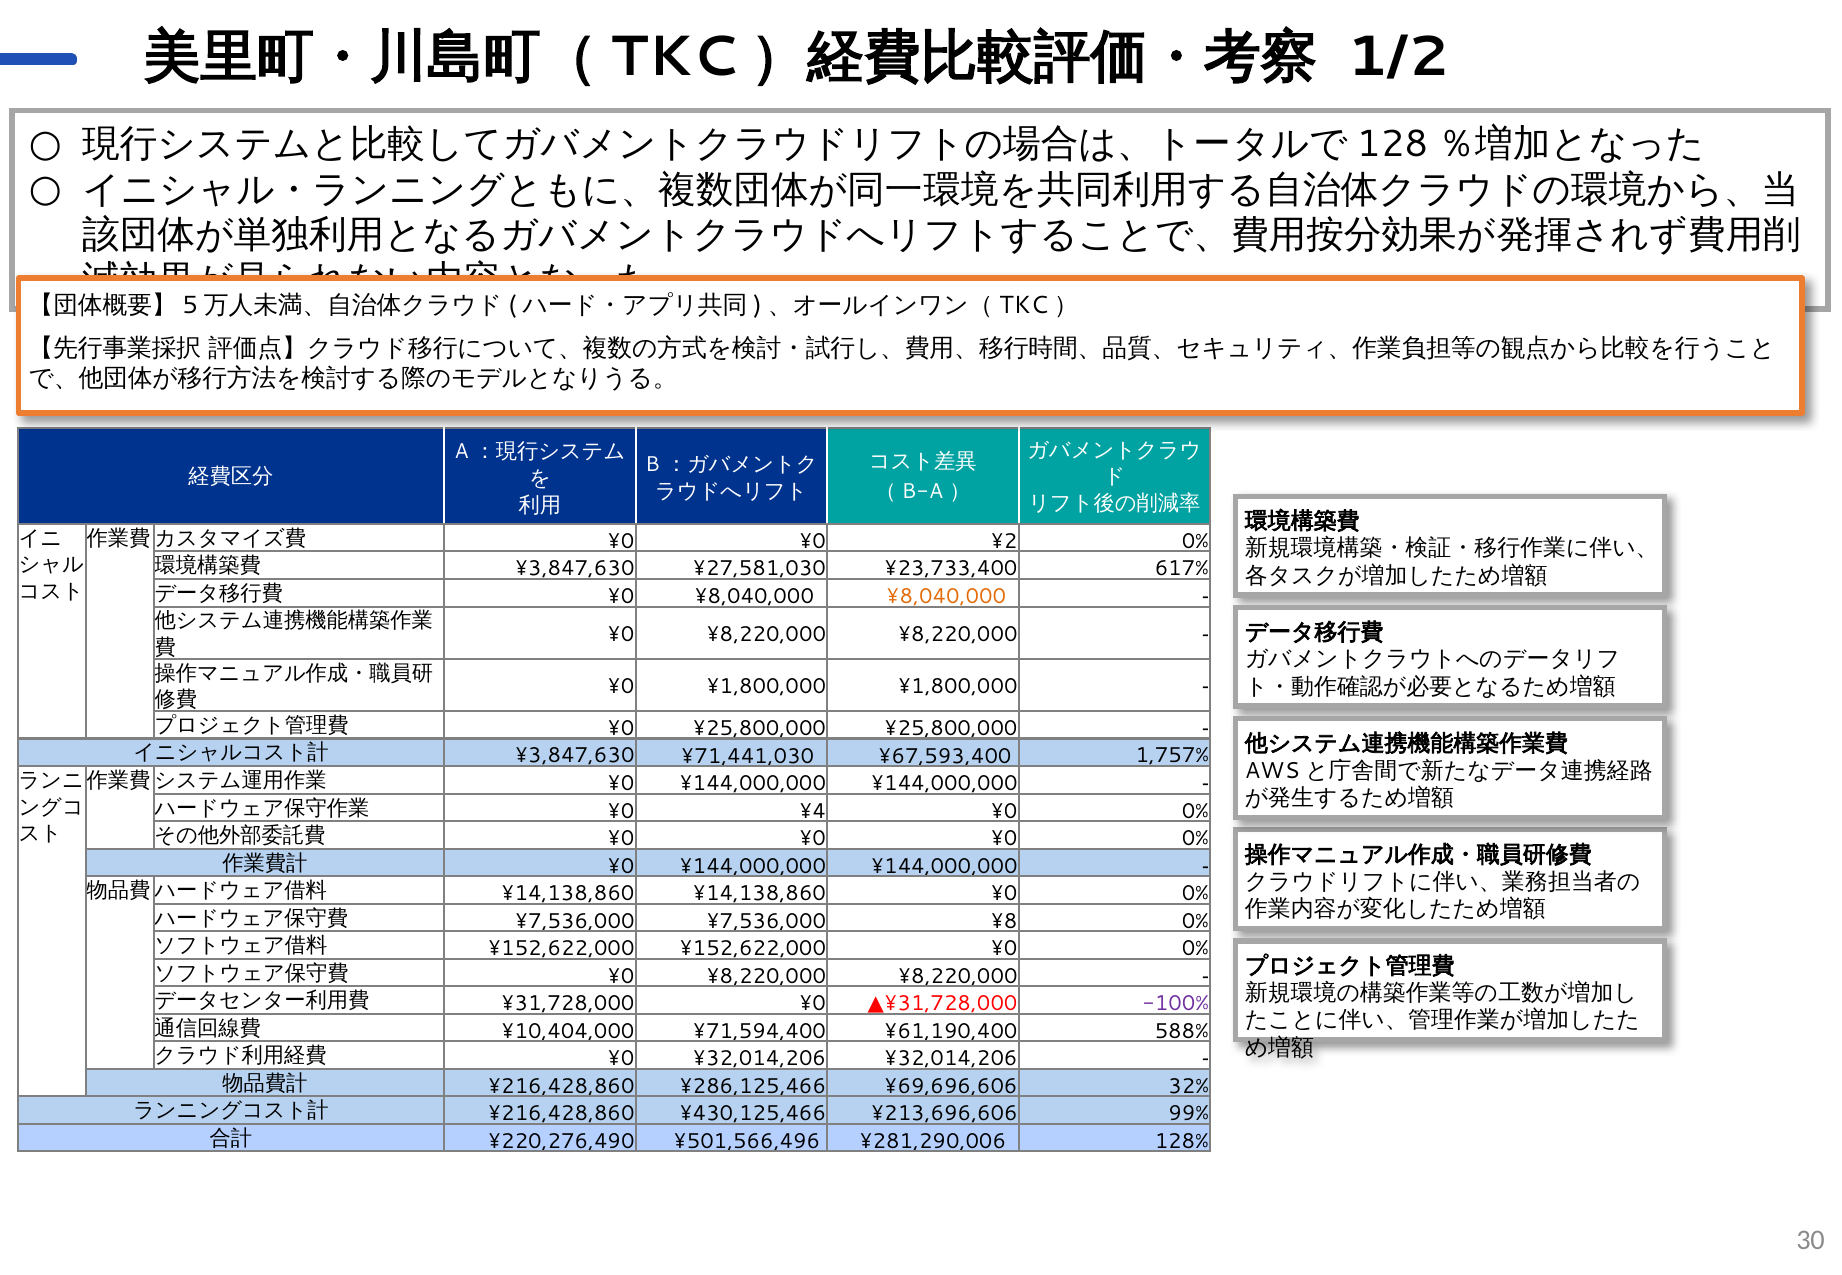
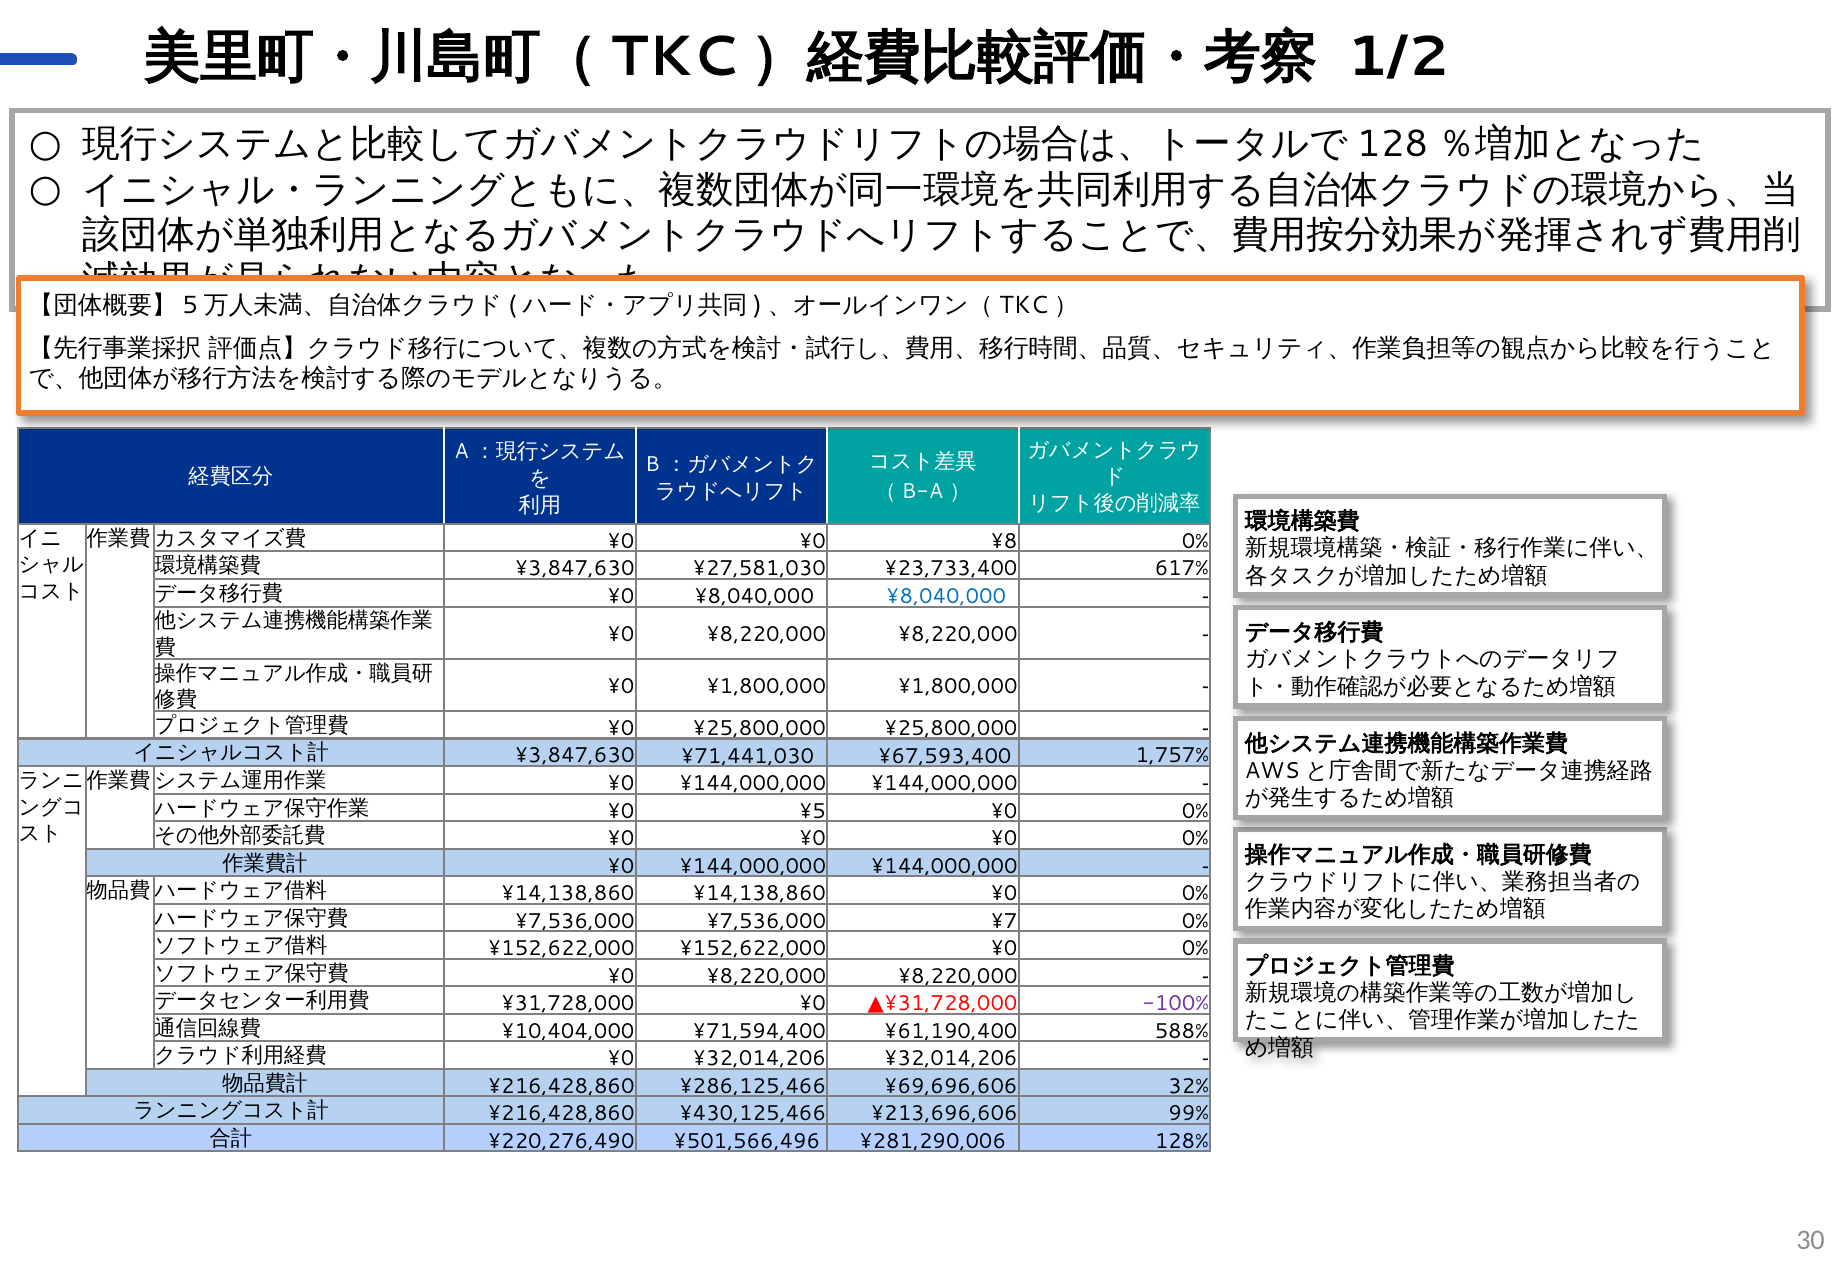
¥2: ¥2 -> ¥8 (1004, 541)
¥8,040,000 colour: orange -> blue (946, 596)
¥4: ¥4 -> ¥5 (812, 811)
¥8: ¥8 -> ¥7 (1004, 921)
